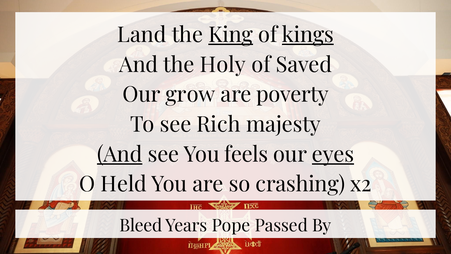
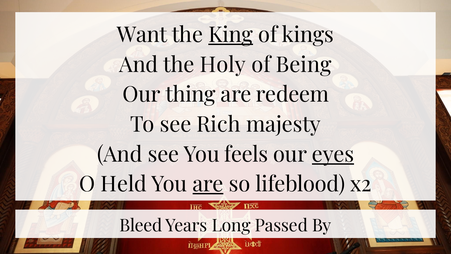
Land: Land -> Want (142, 35)
kings underline: present -> none (308, 35)
Saved: Saved -> Being (304, 65)
grow: grow -> thing (191, 95)
poverty: poverty -> redeem (292, 95)
And underline: present -> none (120, 154)
are underline: none -> present (208, 184)
crashing: crashing -> lifeblood (300, 184)
Pope: Pope -> Long (231, 226)
